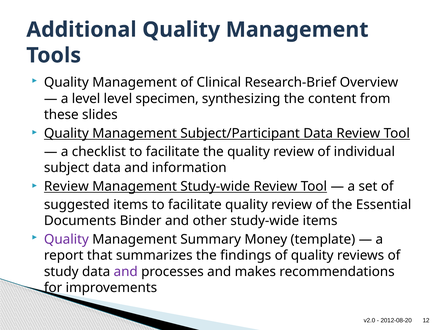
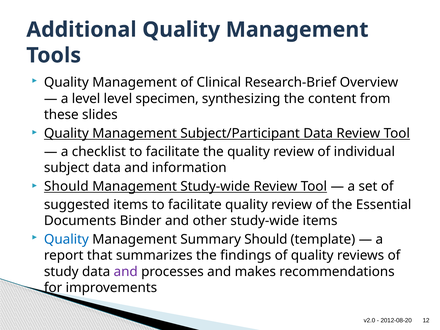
Review: Review -> Should (66, 186)
Quality colour: purple -> blue (66, 239)
Summary Money: Money -> Should (266, 239)
